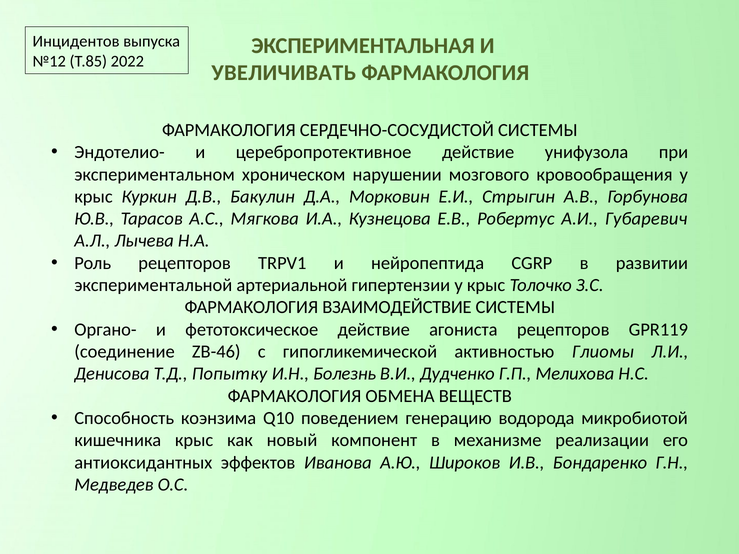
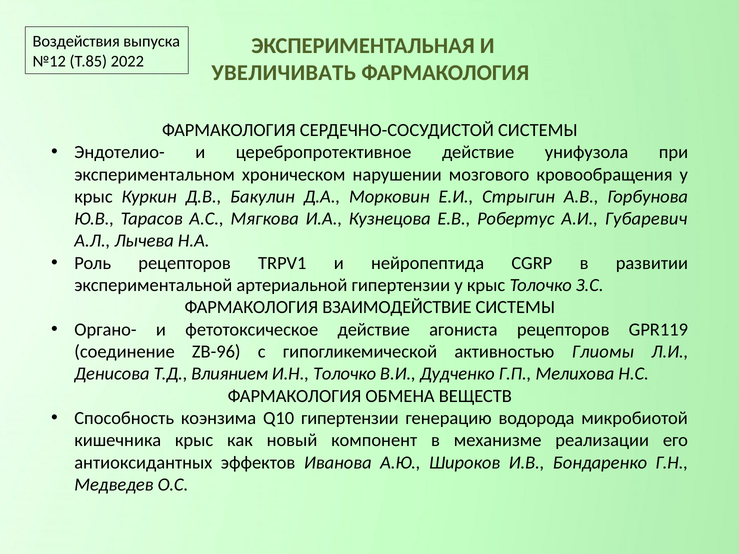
Инцидентов: Инцидентов -> Воздействия (76, 41)
ZB-46: ZB-46 -> ZB-96 (216, 352)
Попытку: Попытку -> Влиянием (230, 374)
И.Н Болезнь: Болезнь -> Толочко (345, 374)
Q10 поведением: поведением -> гипертензии (350, 418)
